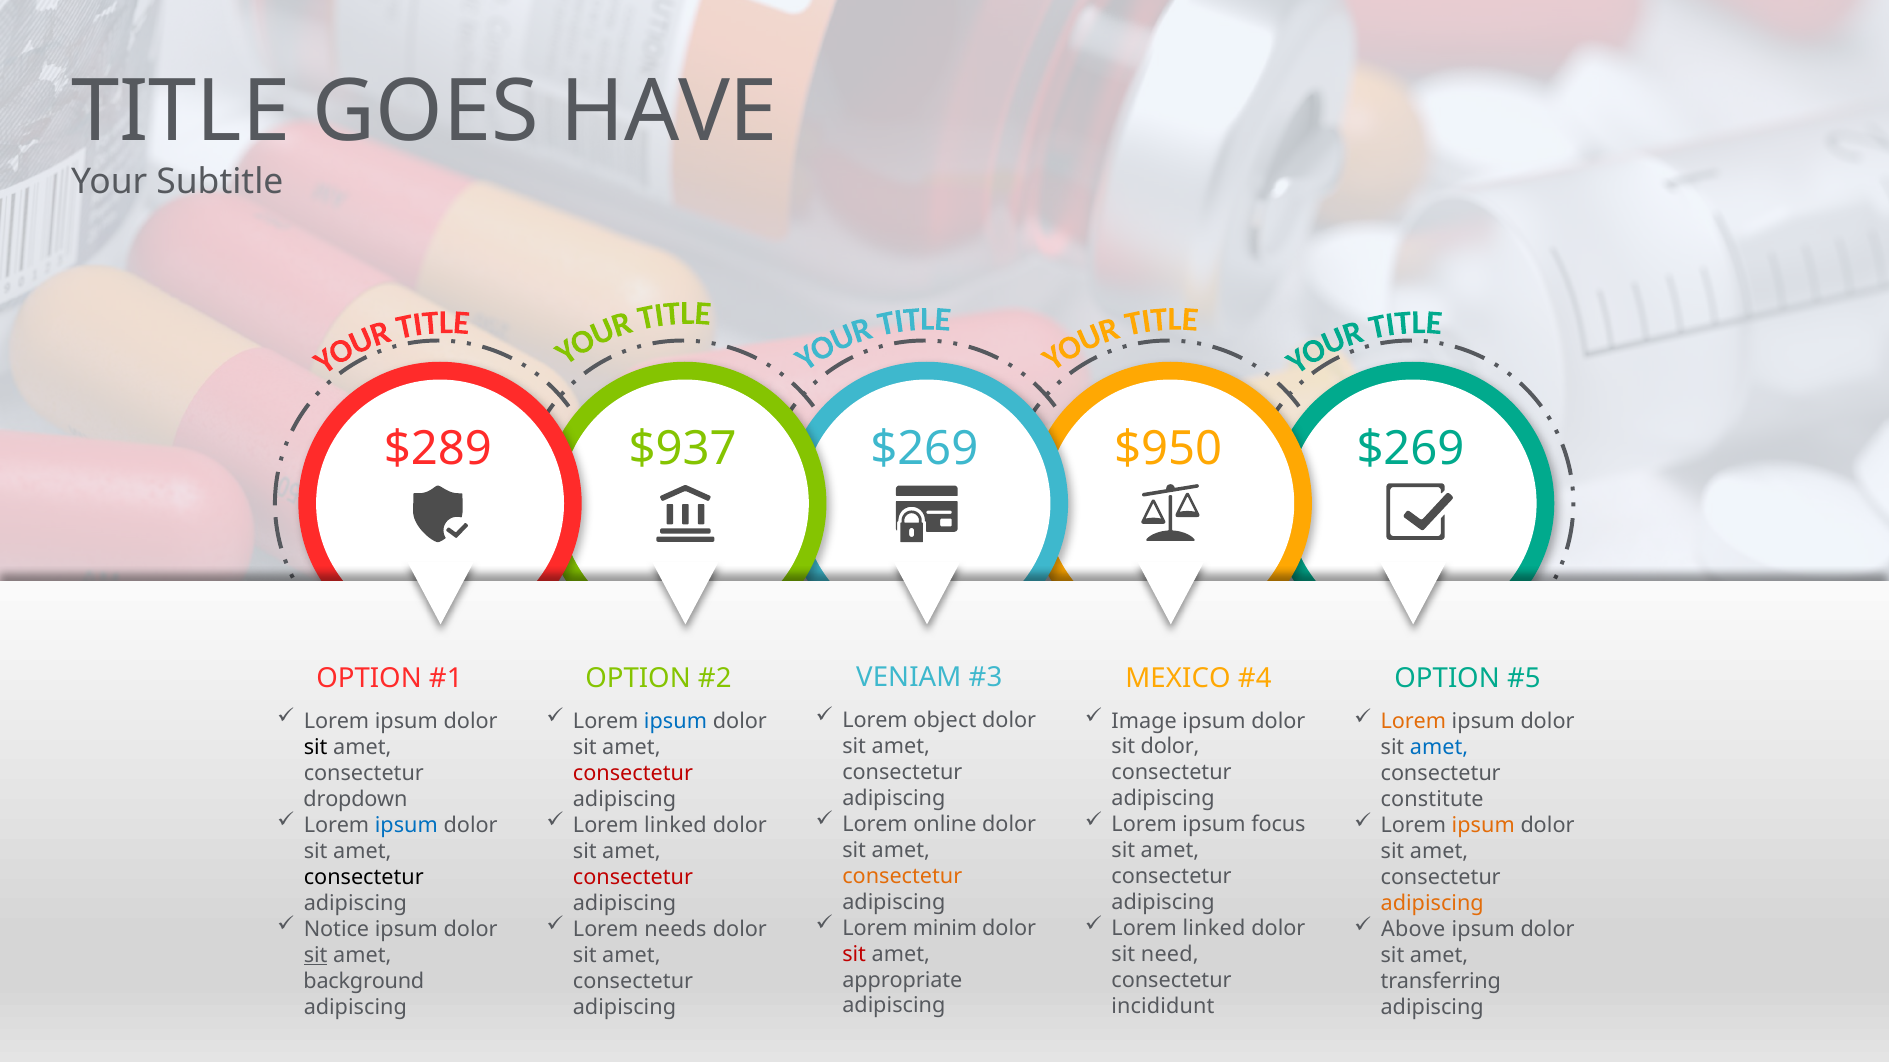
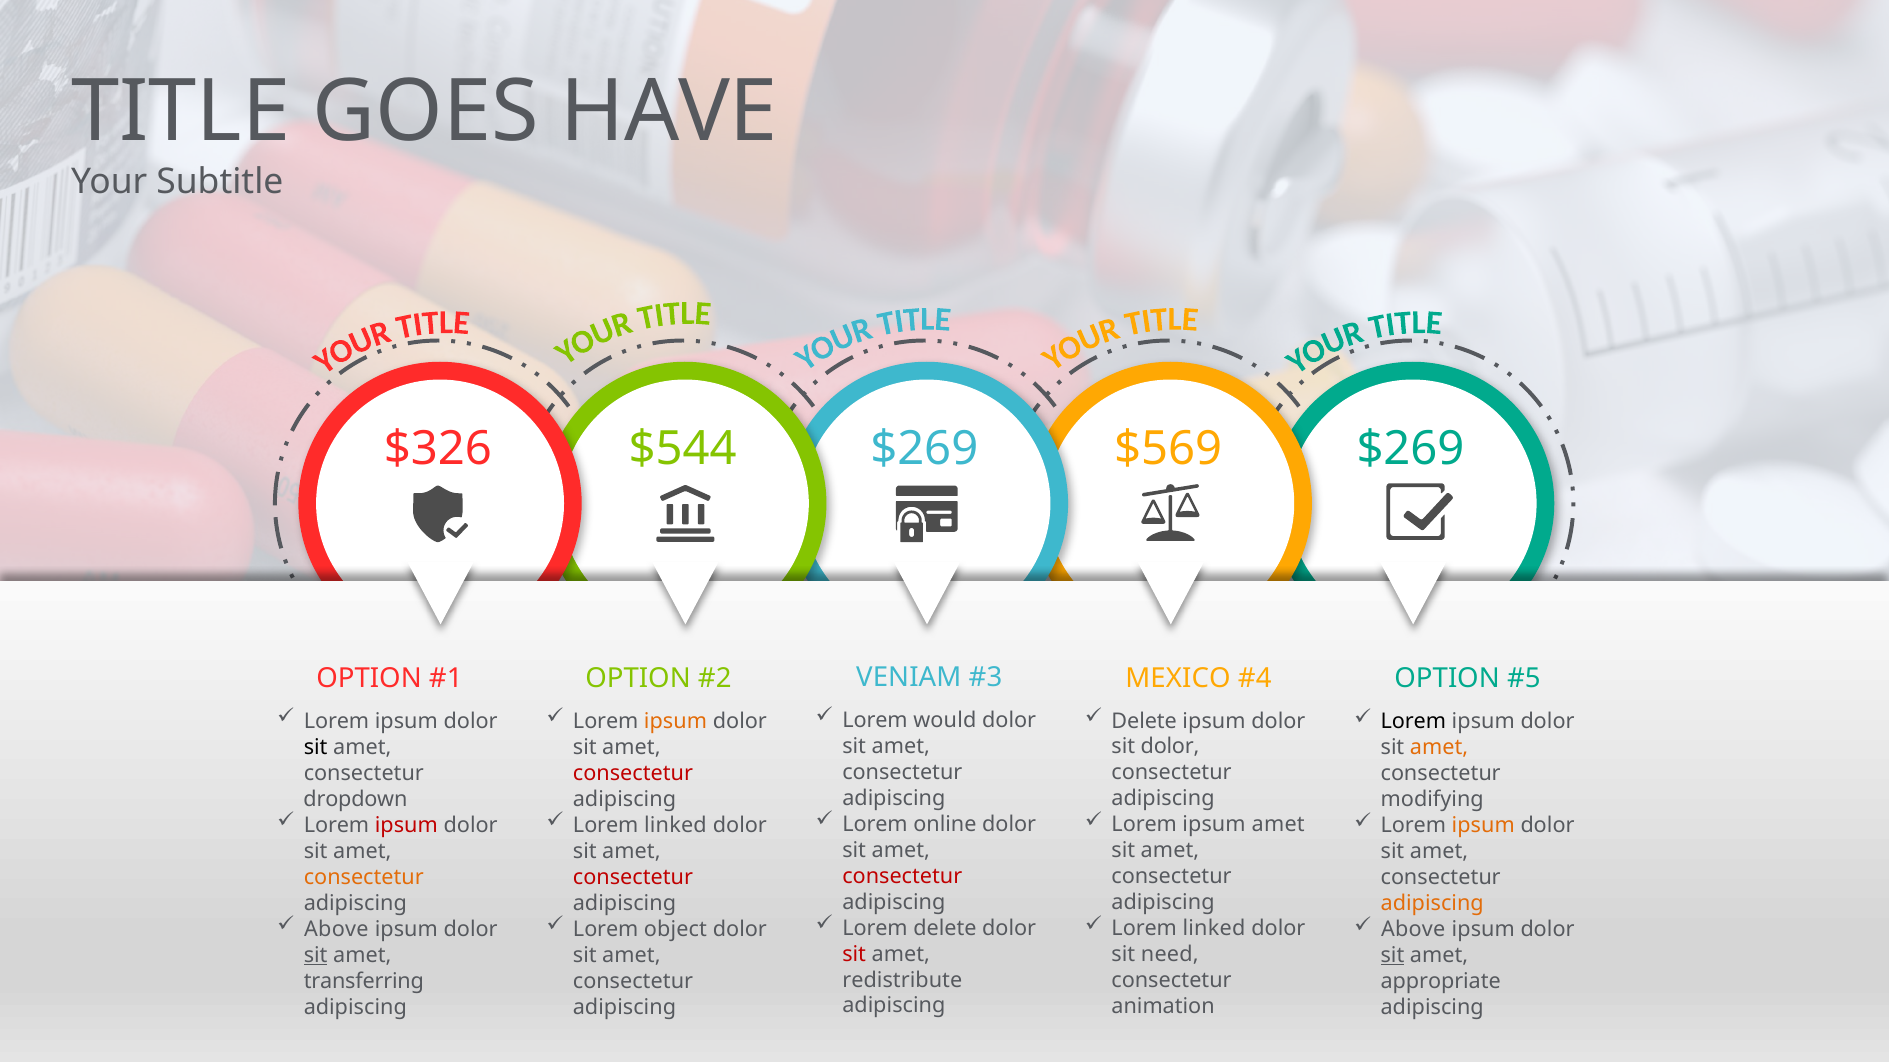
$289: $289 -> $326 (438, 449)
$937: $937 -> $544 (683, 449)
$950: $950 -> $569 (1168, 449)
object: object -> would (945, 720)
Image: Image -> Delete (1144, 721)
ipsum colour: blue -> orange (676, 722)
Lorem colour: orange -> black (1413, 722)
amet colour: blue -> orange (1439, 748)
constitute: constitute -> modifying (1432, 800)
ipsum focus: focus -> amet (1278, 825)
ipsum colour: blue -> red (406, 826)
consectetur colour: orange -> red (902, 876)
consectetur colour: black -> orange (364, 878)
Lorem minim: minim -> delete (945, 928)
Notice: Notice -> Above (336, 930)
needs: needs -> object (675, 930)
sit underline: none -> present (1392, 956)
appropriate: appropriate -> redistribute (902, 980)
background: background -> transferring (364, 982)
transferring: transferring -> appropriate (1441, 982)
incididunt: incididunt -> animation (1163, 1007)
